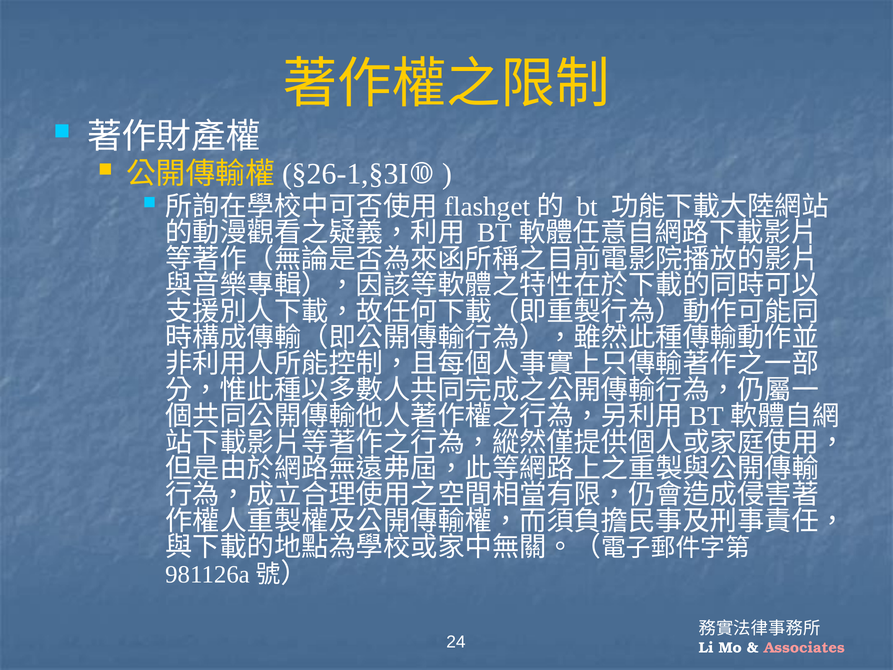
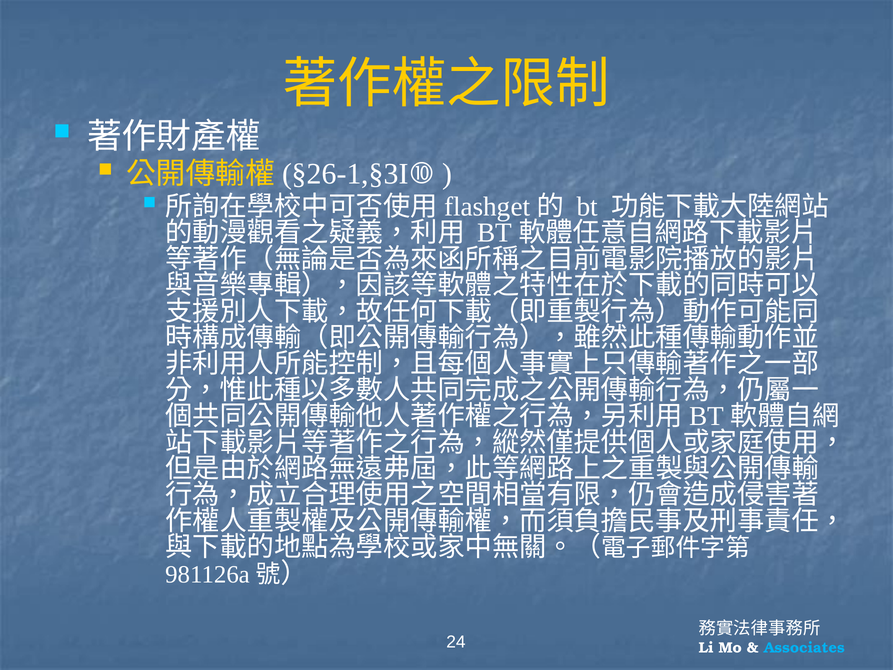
Associates colour: pink -> light blue (804, 647)
